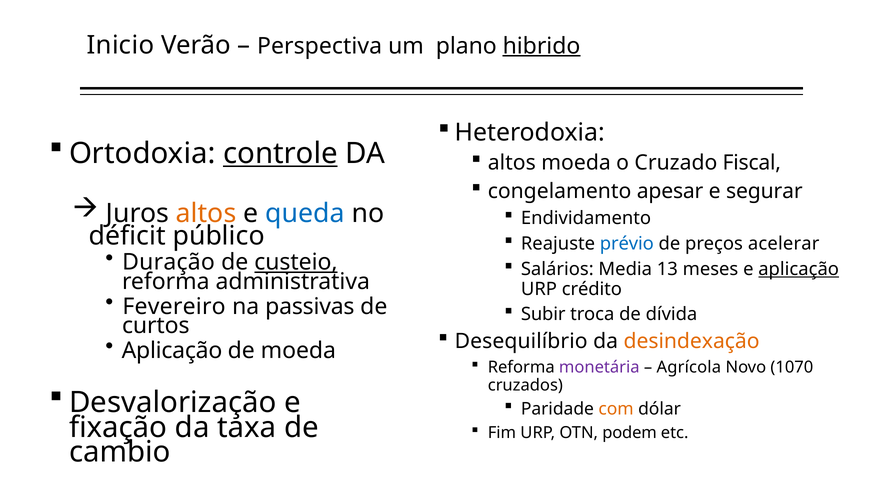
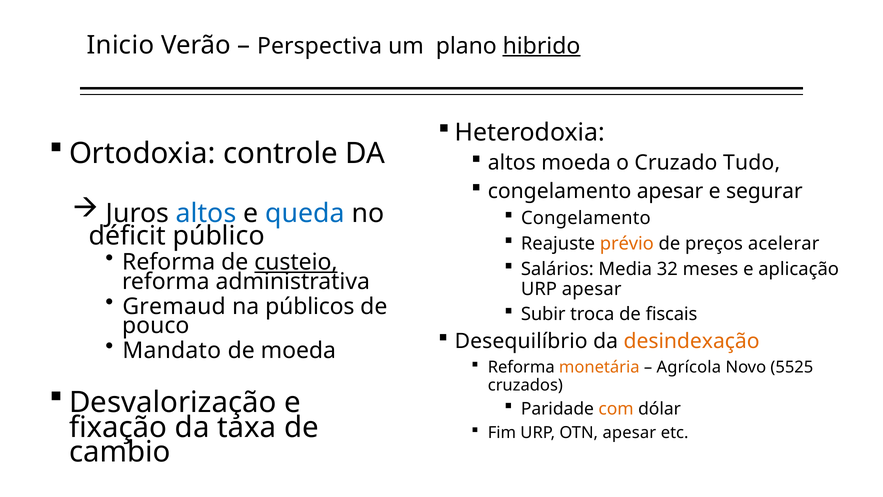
controle underline: present -> none (280, 154)
Fiscal: Fiscal -> Tudo (752, 163)
altos colour: orange -> blue (206, 213)
Endividamento: Endividamento -> Congelamento (586, 218)
prévio colour: blue -> orange (627, 244)
Duração: Duração -> Reforma (169, 262)
13: 13 -> 32 (667, 269)
aplicação underline: present -> none (799, 269)
URP crédito: crédito -> apesar (592, 289)
Fevereiro: Fevereiro -> Gremaud (174, 306)
passivas: passivas -> públicos (310, 306)
dívida: dívida -> fiscais (672, 314)
curtos: curtos -> pouco (156, 326)
Aplicação: Aplicação -> Mandato (172, 351)
monetária colour: purple -> orange (599, 367)
1070: 1070 -> 5525 (792, 367)
OTN podem: podem -> apesar (629, 433)
